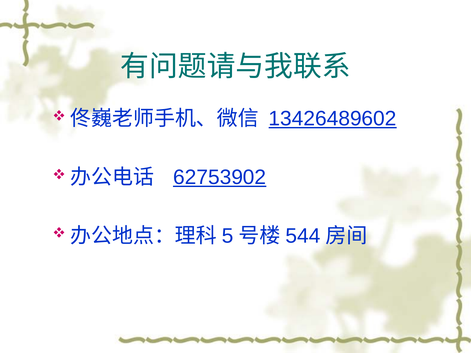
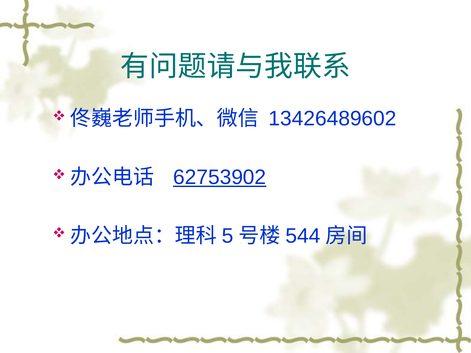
13426489602 underline: present -> none (333, 119)
